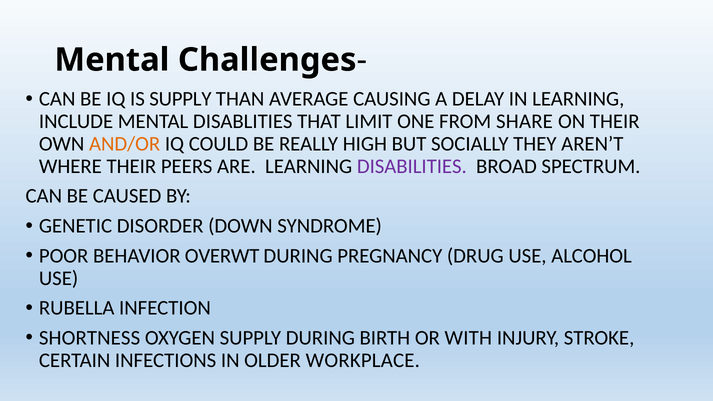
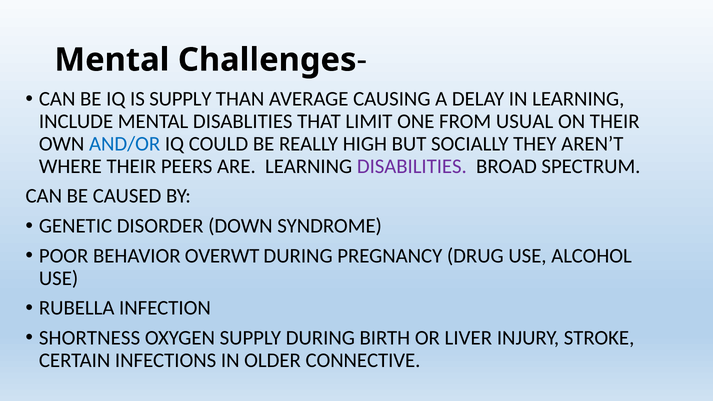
SHARE: SHARE -> USUAL (525, 121)
AND/OR colour: orange -> blue (125, 144)
WITH: WITH -> LIVER (468, 338)
WORKPLACE: WORKPLACE -> CONNECTIVE (363, 360)
